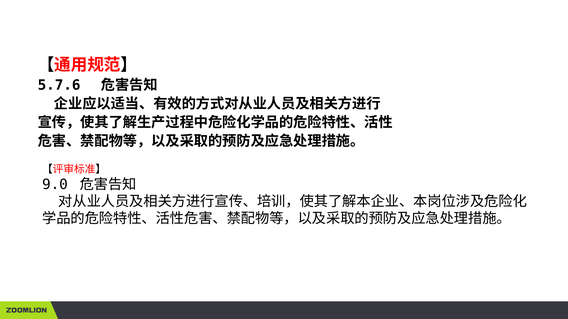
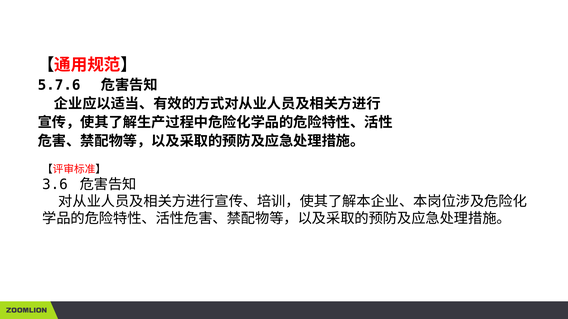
9.0: 9.0 -> 3.6 (55, 185)
